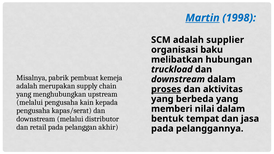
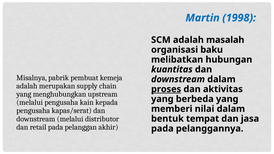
Martin underline: present -> none (203, 18)
supplier: supplier -> masalah (225, 40)
truckload: truckload -> kuantitas (172, 69)
